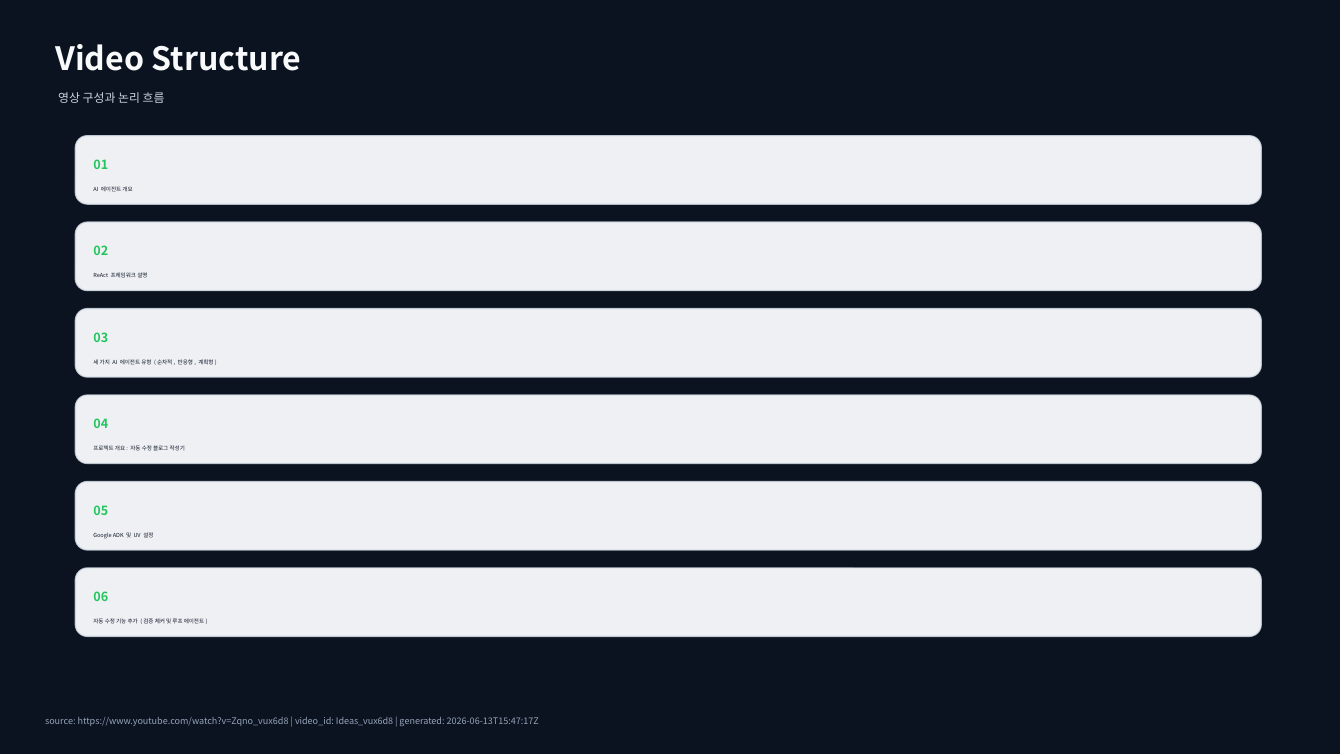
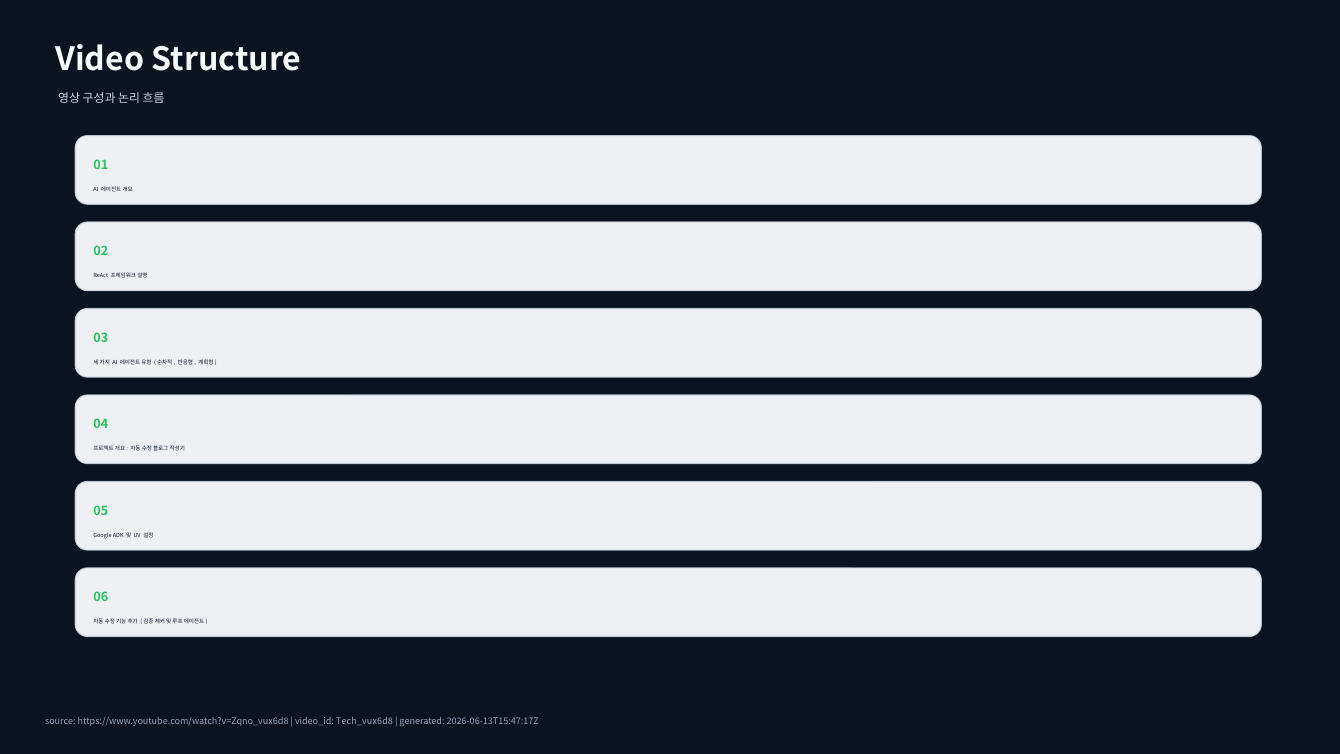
Ideas_vux6d8: Ideas_vux6d8 -> Tech_vux6d8 (365, 722)
